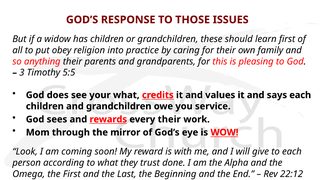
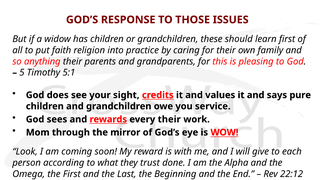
obey: obey -> faith (62, 50)
3: 3 -> 5 (22, 73)
5:5: 5:5 -> 5:1 (69, 73)
your what: what -> sight (126, 95)
says each: each -> pure (300, 95)
